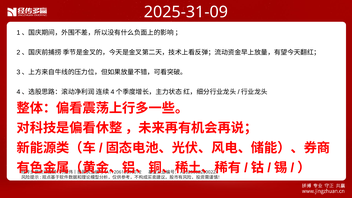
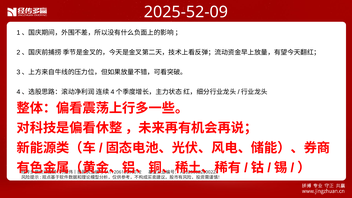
2025-31-09: 2025-31-09 -> 2025-52-09 (186, 12)
